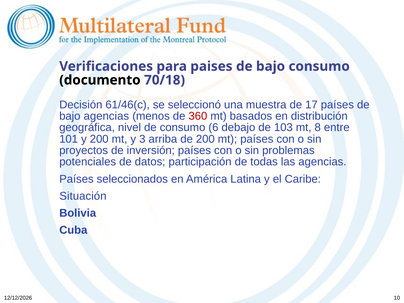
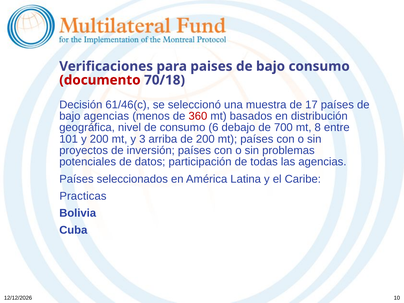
documento colour: black -> red (100, 80)
103: 103 -> 700 (283, 128)
Situación: Situación -> Practicas (83, 196)
